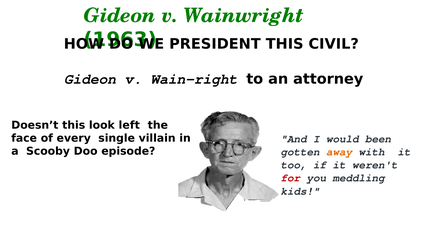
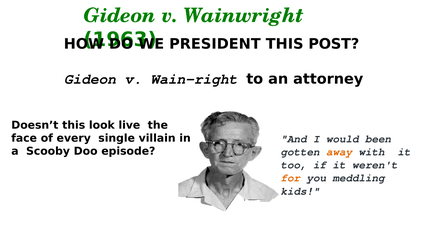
CIVIL: CIVIL -> POST (334, 44)
left: left -> live (129, 125)
for colour: red -> orange (290, 178)
